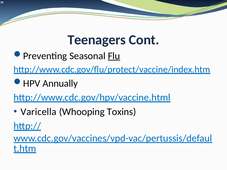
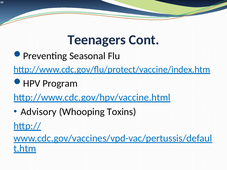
Flu underline: present -> none (114, 56)
Annually: Annually -> Program (60, 84)
Varicella: Varicella -> Advisory (39, 112)
